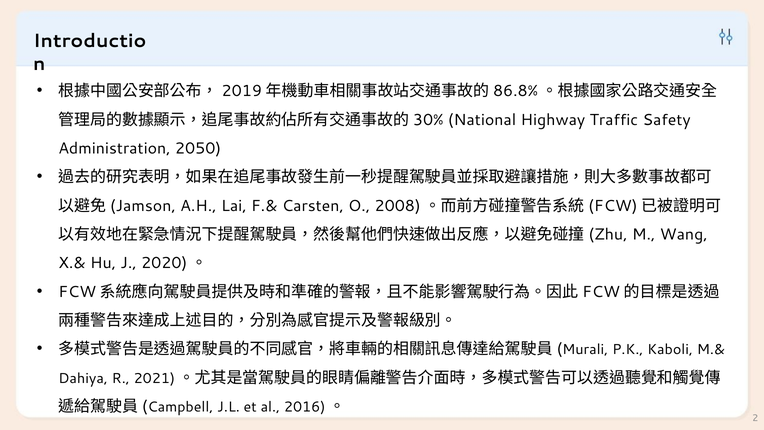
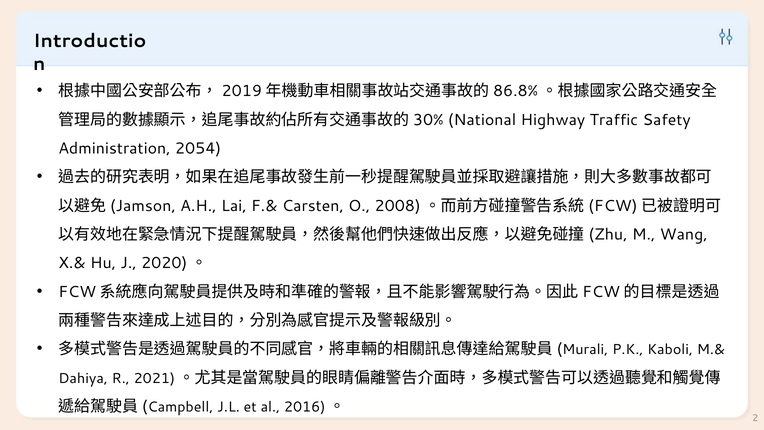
2050: 2050 -> 2054 (198, 148)
